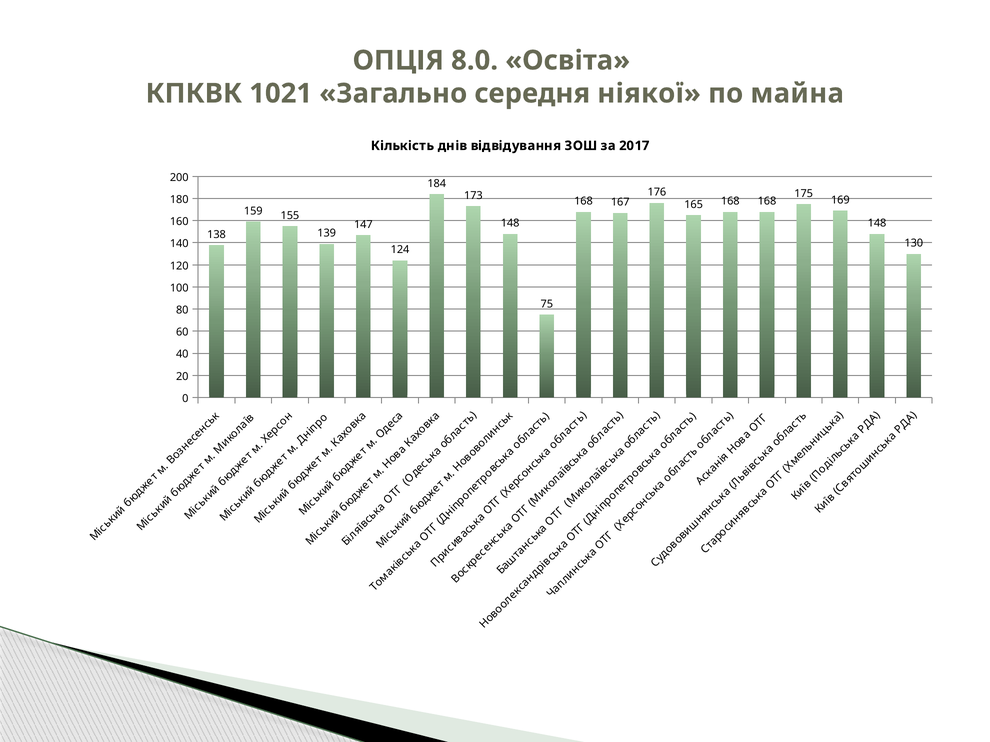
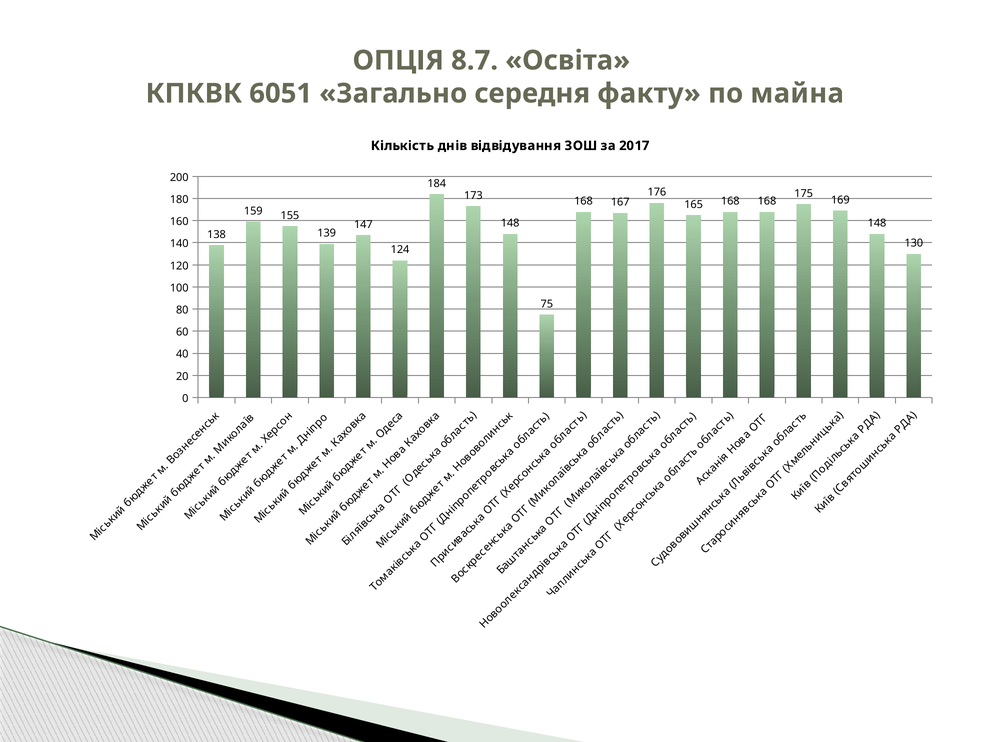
8.0: 8.0 -> 8.7 (475, 60)
1021: 1021 -> 6051 (281, 94)
ніякої: ніякої -> факту (649, 94)
